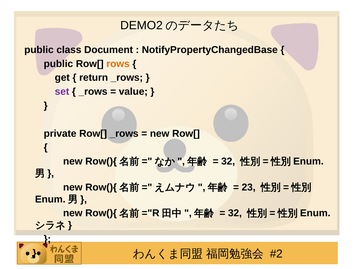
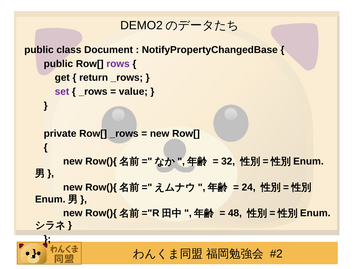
rows colour: orange -> purple (118, 64)
23: 23 -> 24 (249, 187)
32: 32 -> 48 (235, 213)
